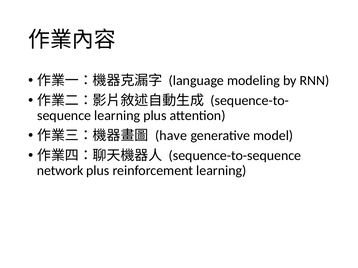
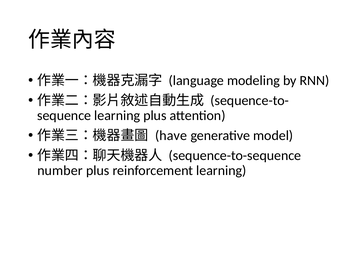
network: network -> number (60, 171)
